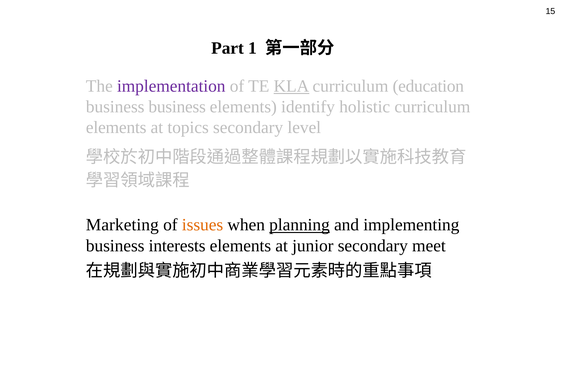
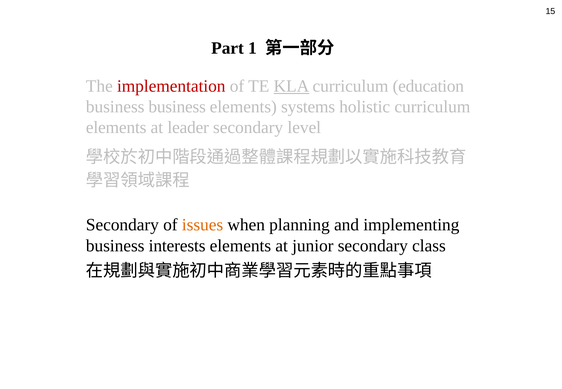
implementation colour: purple -> red (171, 86)
identify: identify -> systems (308, 107)
topics: topics -> leader (188, 128)
Marketing: Marketing -> Secondary (122, 225)
planning underline: present -> none (300, 225)
meet: meet -> class (429, 246)
